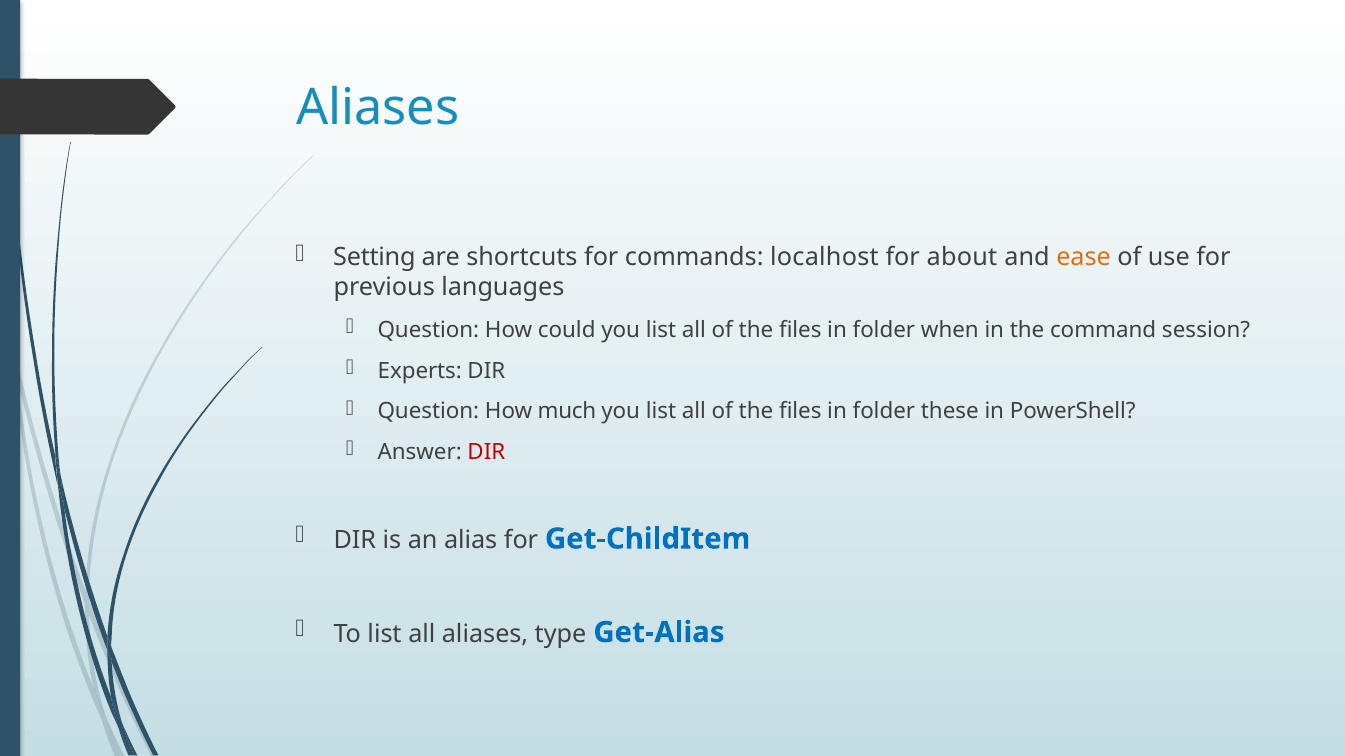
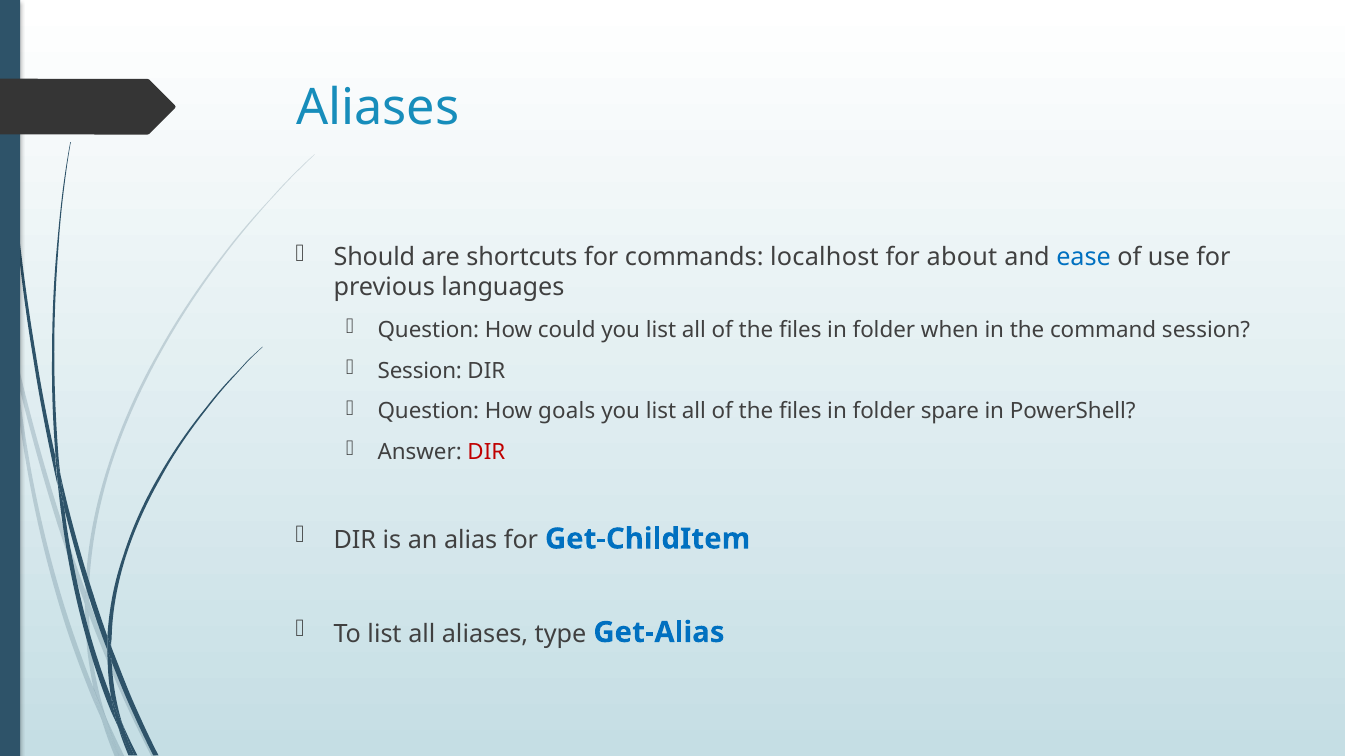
Setting: Setting -> Should (374, 257)
ease colour: orange -> blue (1084, 257)
Experts: Experts -> Session (420, 371)
much: much -> goals (567, 412)
these: these -> spare (950, 412)
